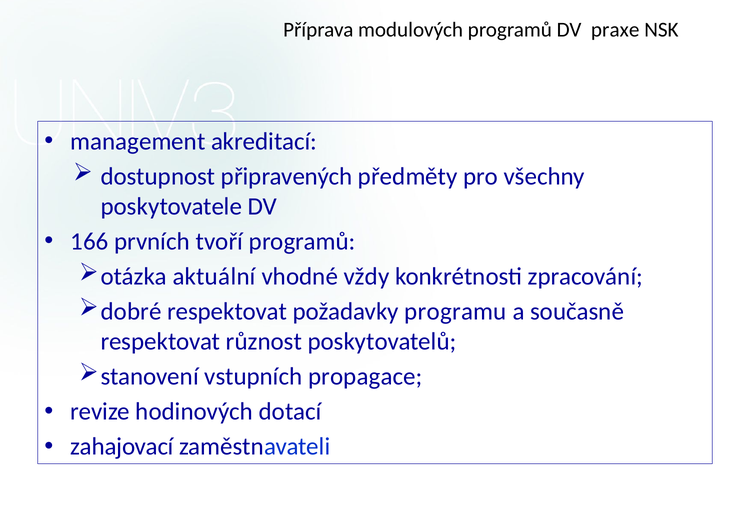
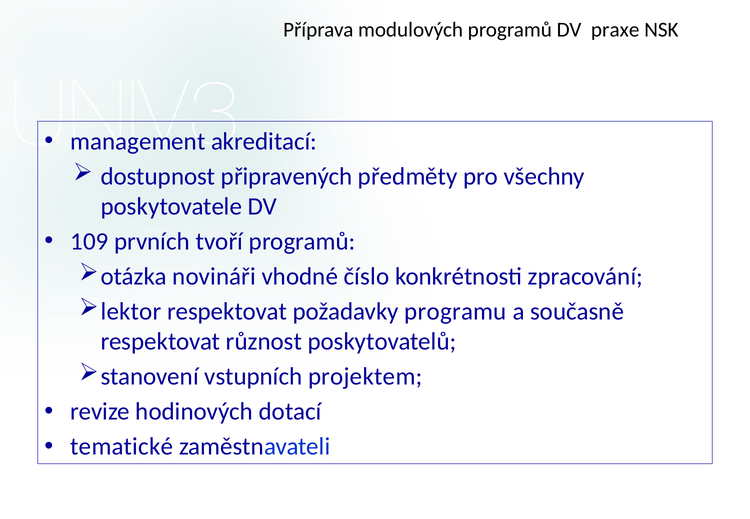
166: 166 -> 109 (89, 242)
aktuální: aktuální -> novináři (214, 277)
vždy: vždy -> číslo (366, 277)
dobré: dobré -> lektor (131, 312)
propagace: propagace -> projektem (365, 377)
zahajovací: zahajovací -> tematické (122, 447)
